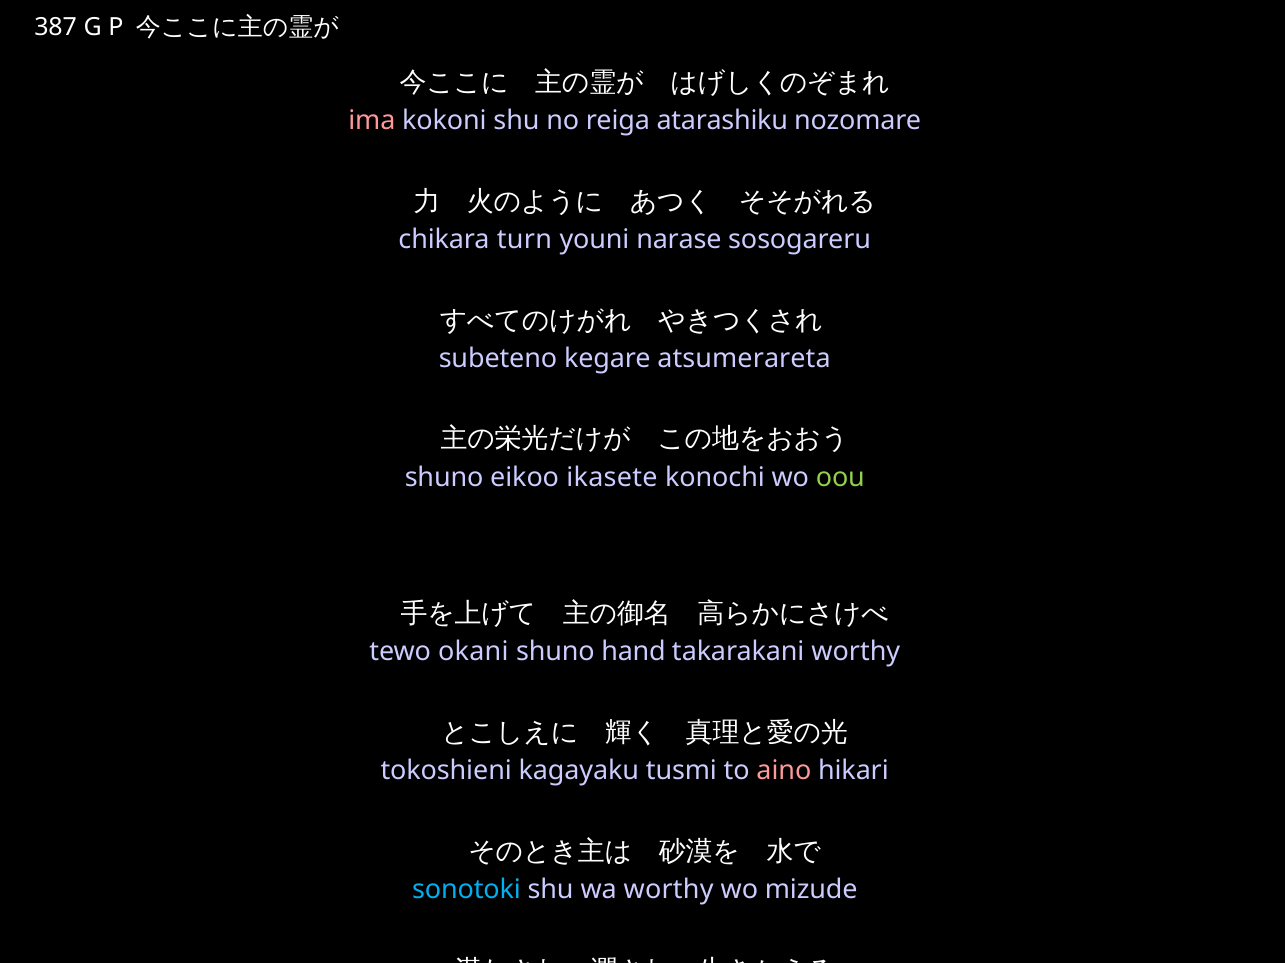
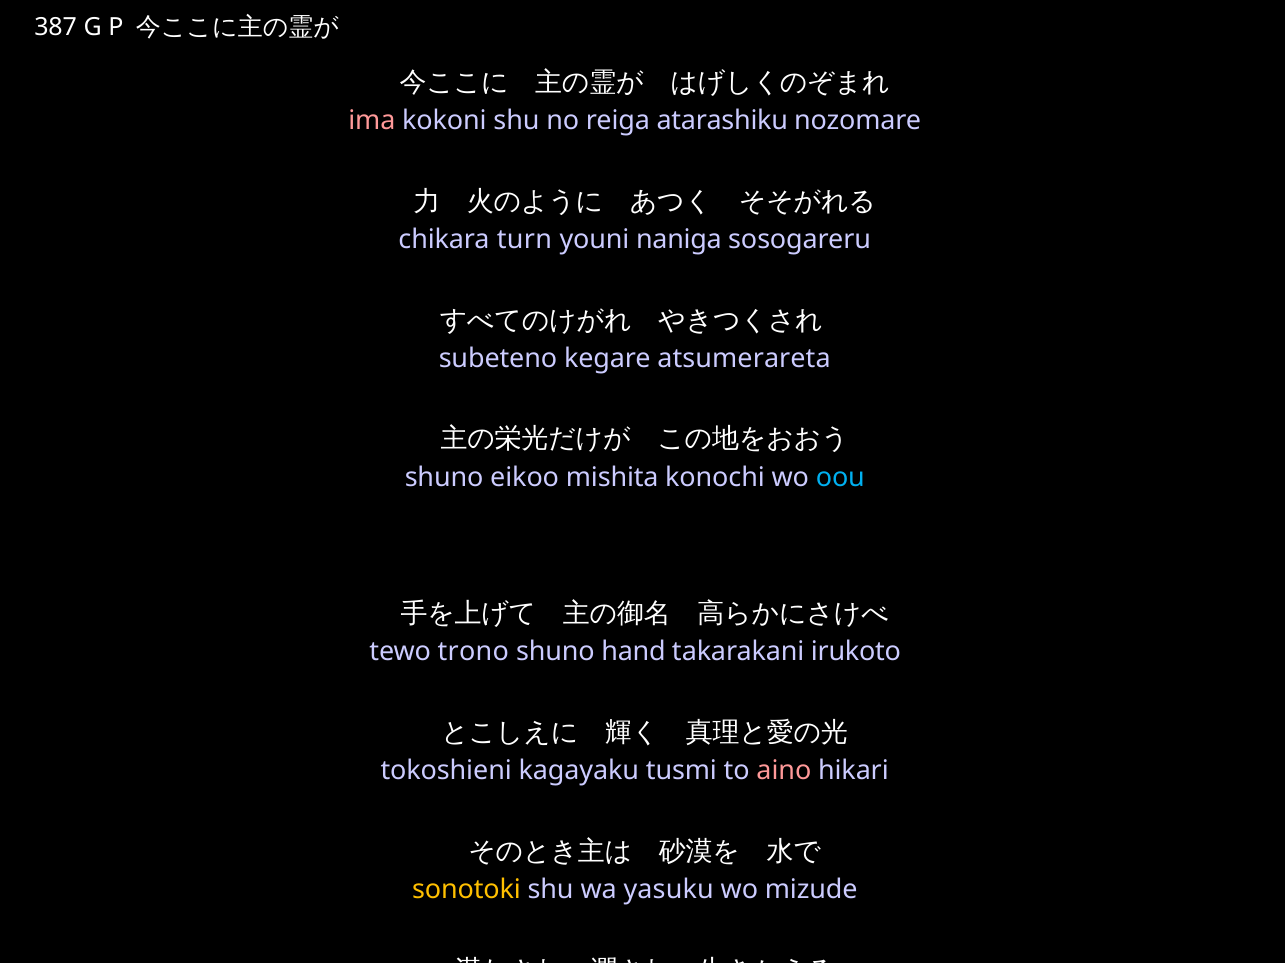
narase: narase -> naniga (679, 240)
ikasete: ikasete -> mishita (612, 478)
oou colour: light green -> light blue (840, 478)
okani: okani -> trono (473, 653)
takarakani worthy: worthy -> irukoto (856, 653)
sonotoki colour: light blue -> yellow (466, 891)
wa worthy: worthy -> yasuku (669, 891)
